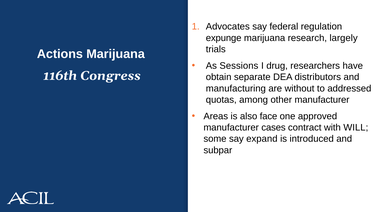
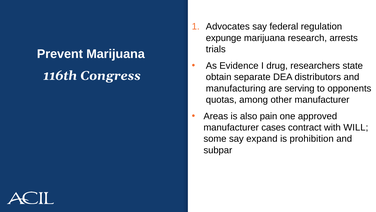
largely: largely -> arrests (344, 38)
Actions: Actions -> Prevent (60, 54)
Sessions: Sessions -> Evidence (239, 66)
have: have -> state (353, 66)
without: without -> serving (300, 88)
addressed: addressed -> opponents (349, 88)
face: face -> pain (269, 116)
introduced: introduced -> prohibition (312, 139)
